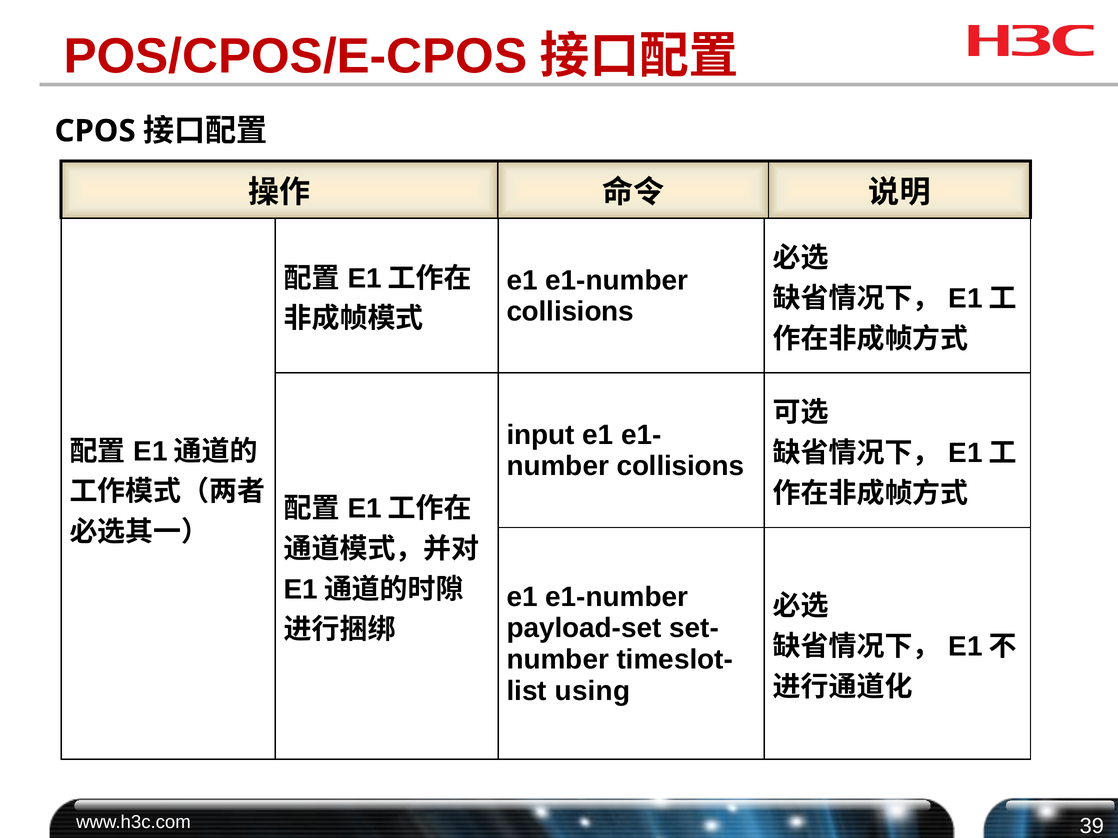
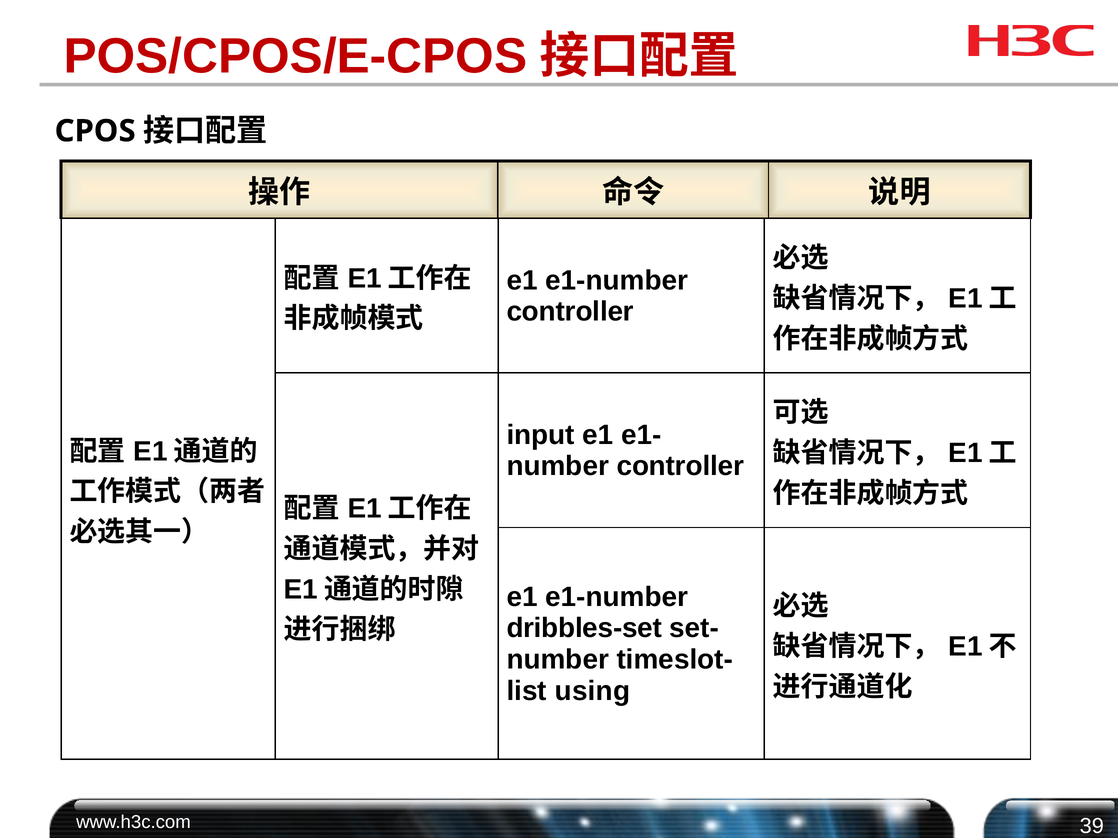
collisions: collisions -> controller (570, 312)
collisions: collisions -> controller (680, 467)
payload-set: payload-set -> dribbles-set (584, 629)
